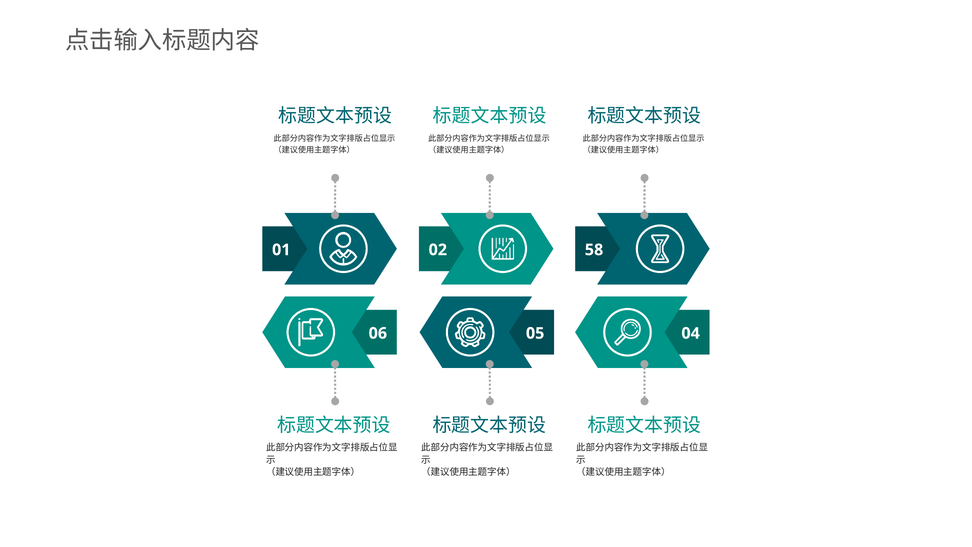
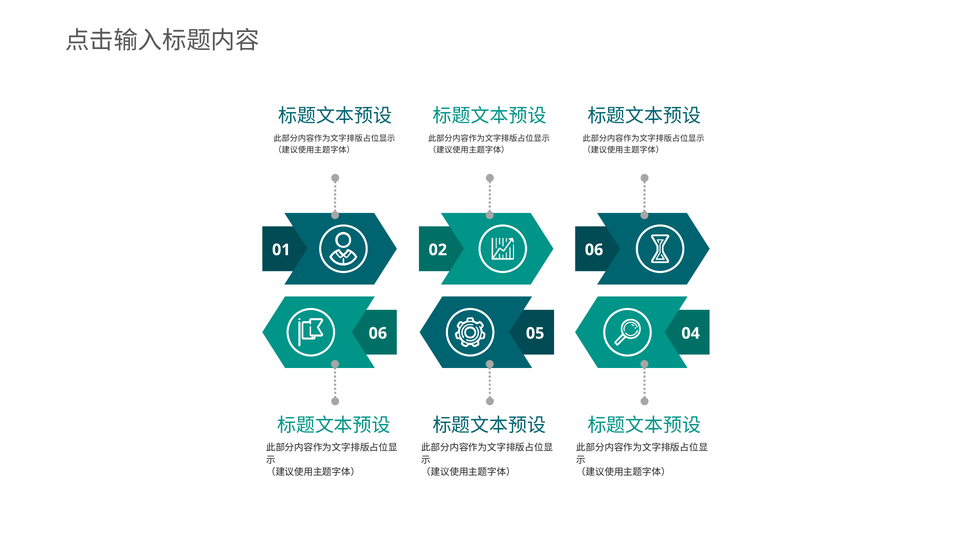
02 58: 58 -> 06 (594, 250)
